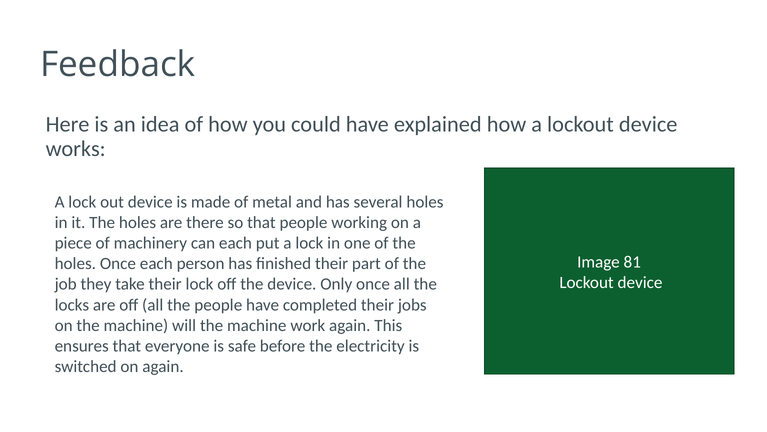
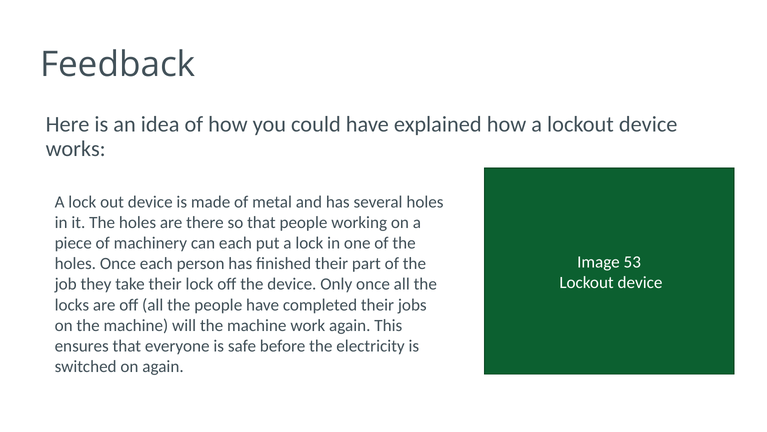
81: 81 -> 53 (632, 262)
